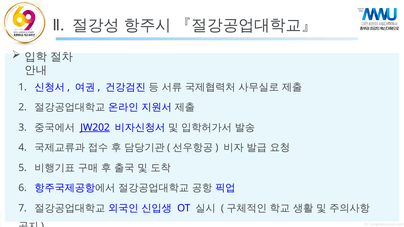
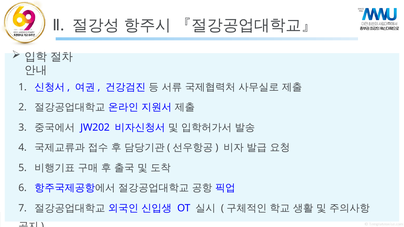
JW202 underline: present -> none (95, 128)
